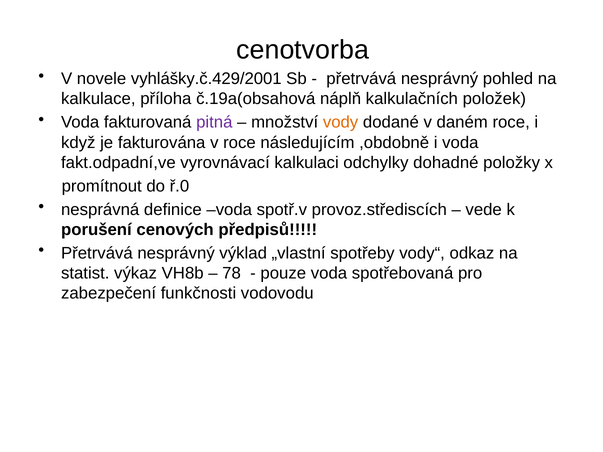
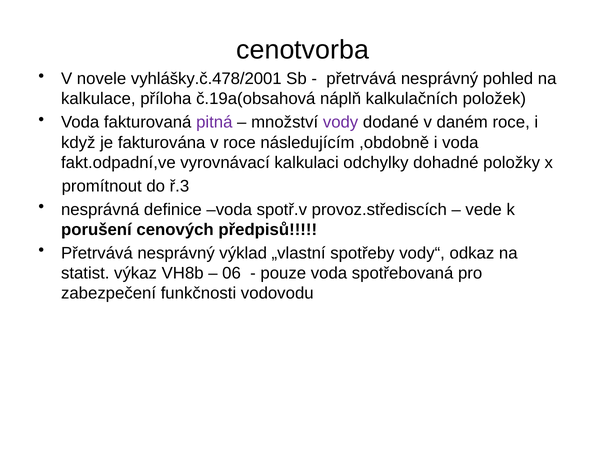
vyhlášky.č.429/2001: vyhlášky.č.429/2001 -> vyhlášky.č.478/2001 (206, 79)
vody colour: orange -> purple (341, 122)
ř.0: ř.0 -> ř.3 (179, 186)
78: 78 -> 06 (232, 273)
